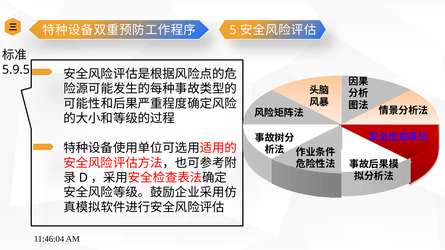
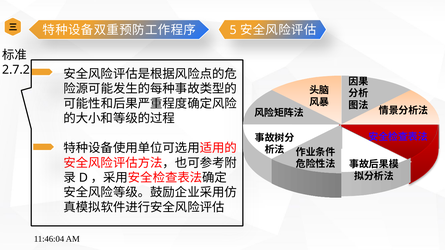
5.9.5: 5.9.5 -> 2.7.2 (16, 70)
